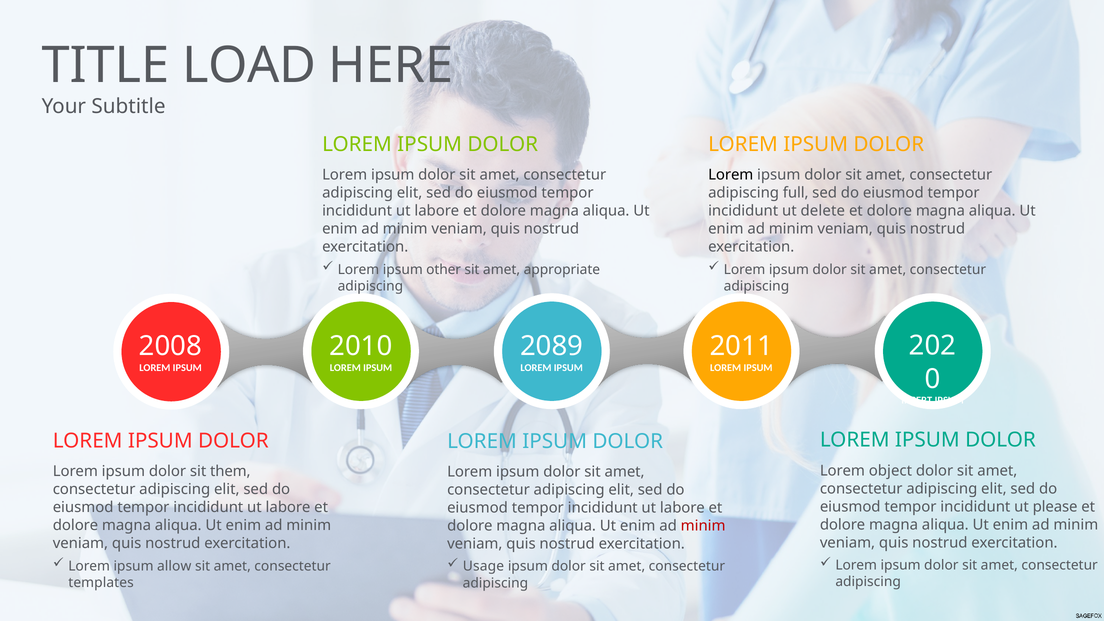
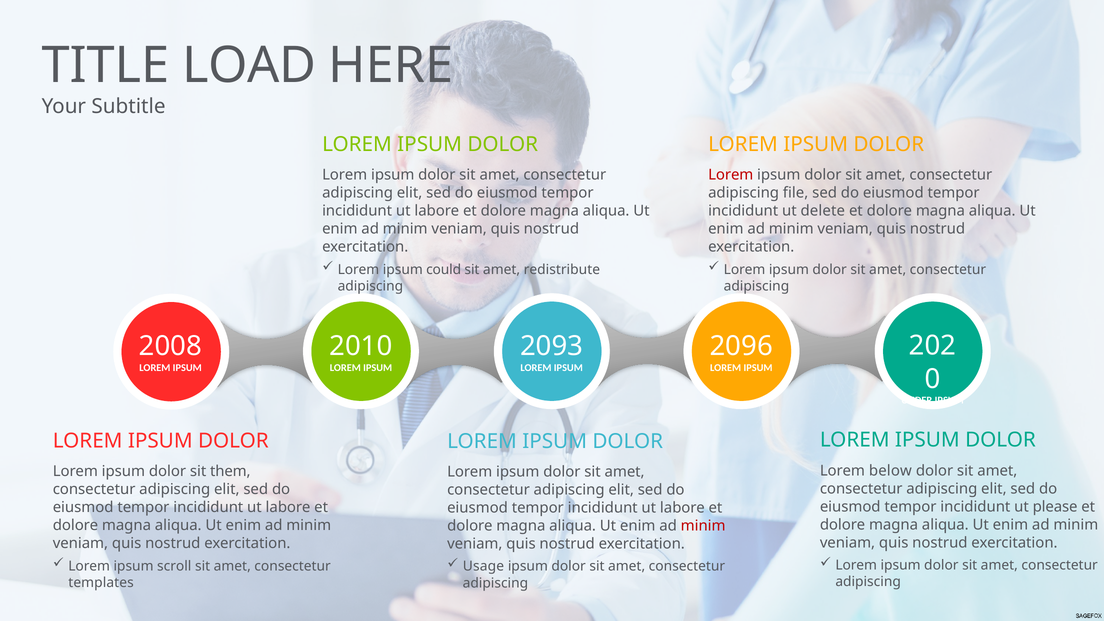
Lorem colour: black -> red (731, 175)
full: full -> file (796, 193)
other: other -> could (444, 270)
appropriate: appropriate -> redistribute (562, 270)
2089: 2089 -> 2093 (552, 346)
2011: 2011 -> 2096 (741, 346)
INSERT: INSERT -> UNDER (917, 401)
object: object -> below (890, 471)
allow: allow -> scroll (174, 566)
